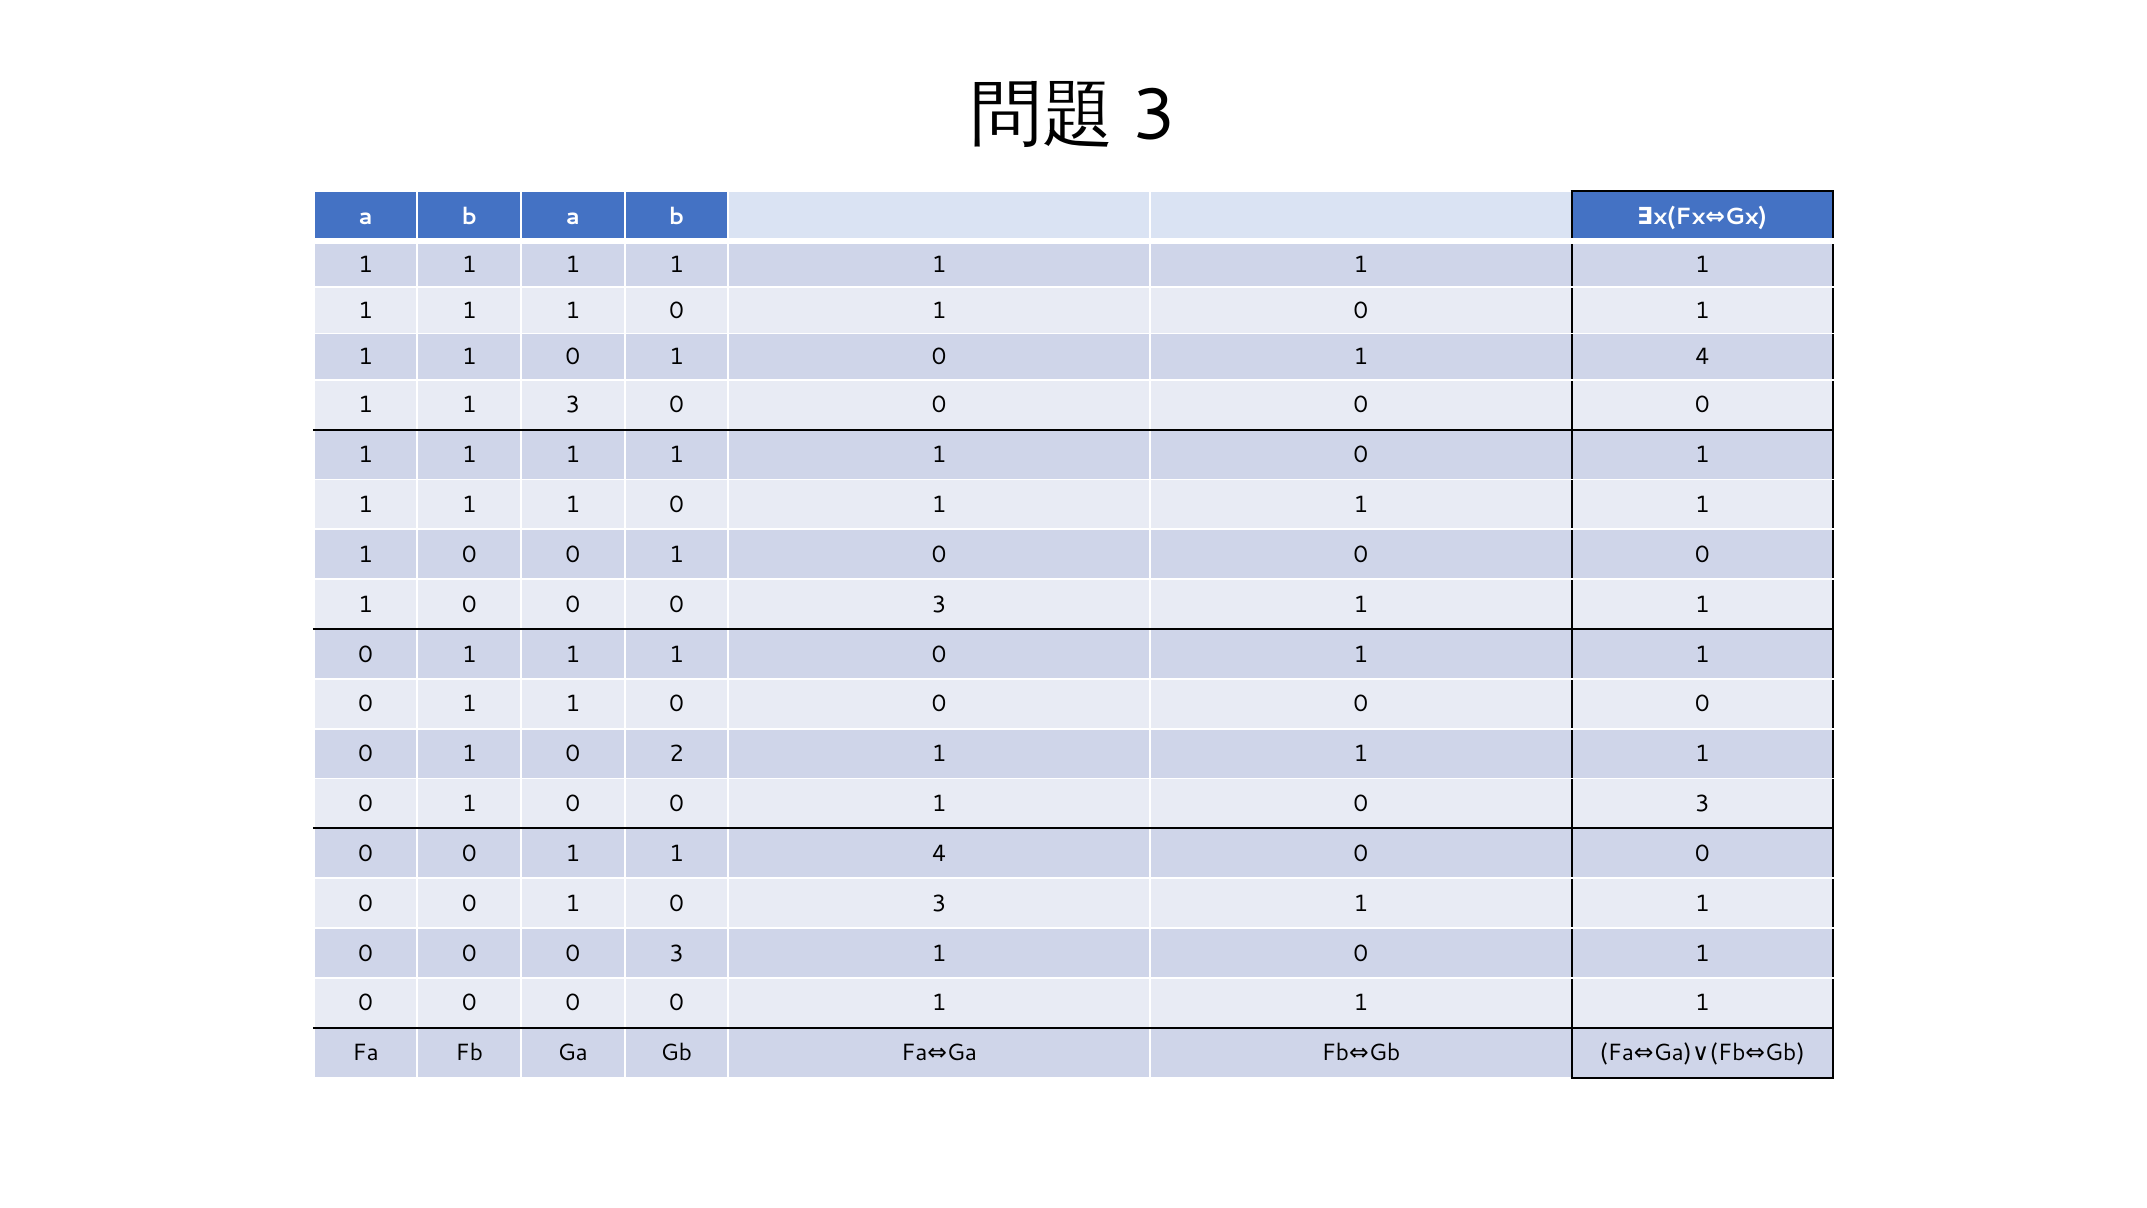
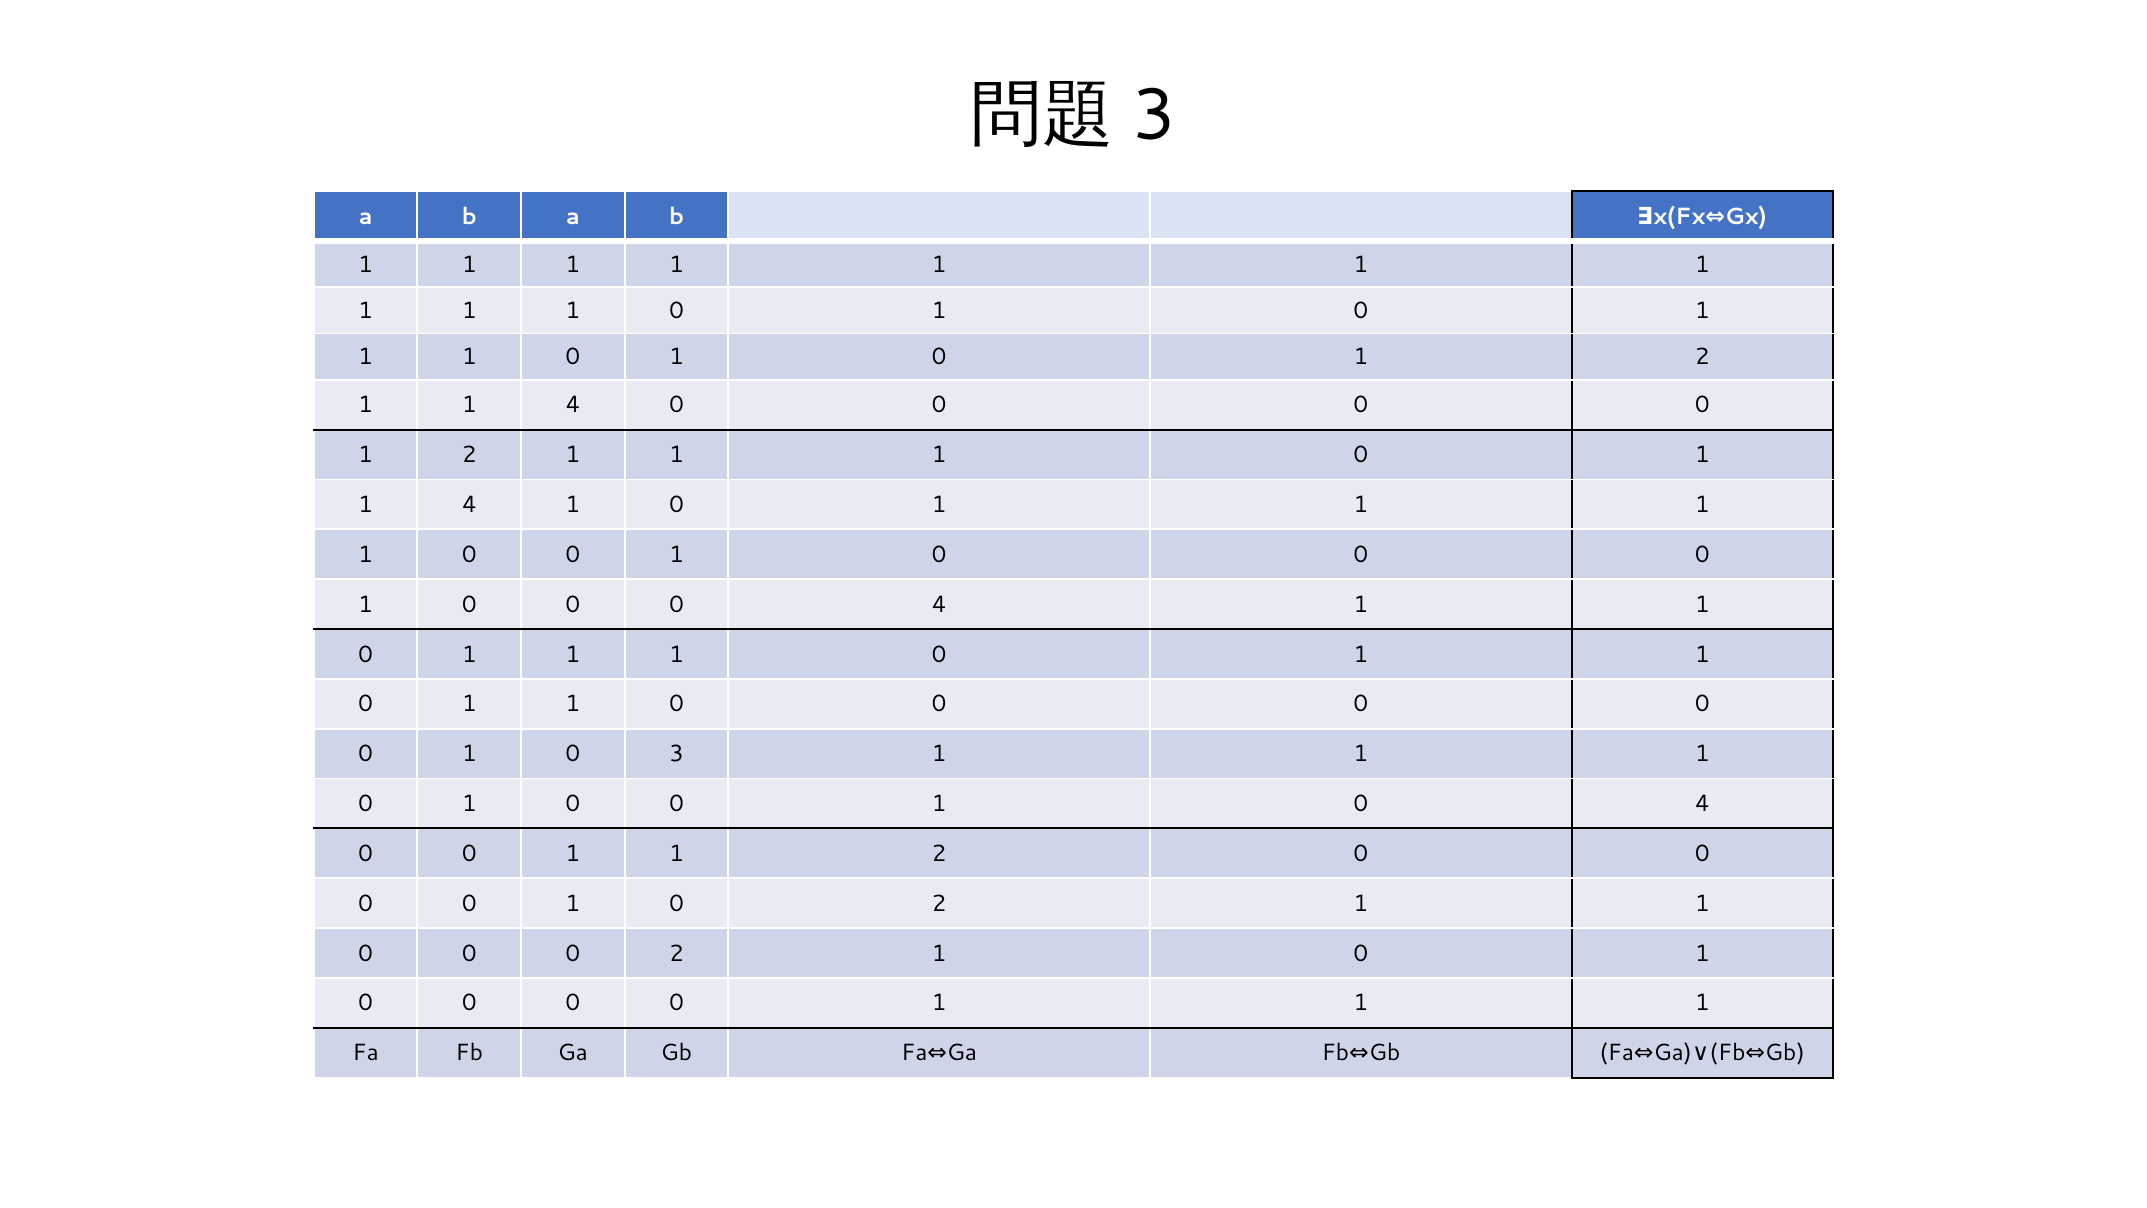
1 0 1 4: 4 -> 2 (1702, 357)
3: 3 -> 4 (573, 405)
1: 1 -> 2 (469, 455)
1: 1 -> 4 (469, 505)
3: 3 -> 4 (939, 604)
2: 2 -> 3 (676, 754)
3: 3 -> 4 (1702, 804)
1 1 4: 4 -> 2 (939, 853)
3: 3 -> 2 (939, 903)
3: 3 -> 2 (676, 953)
